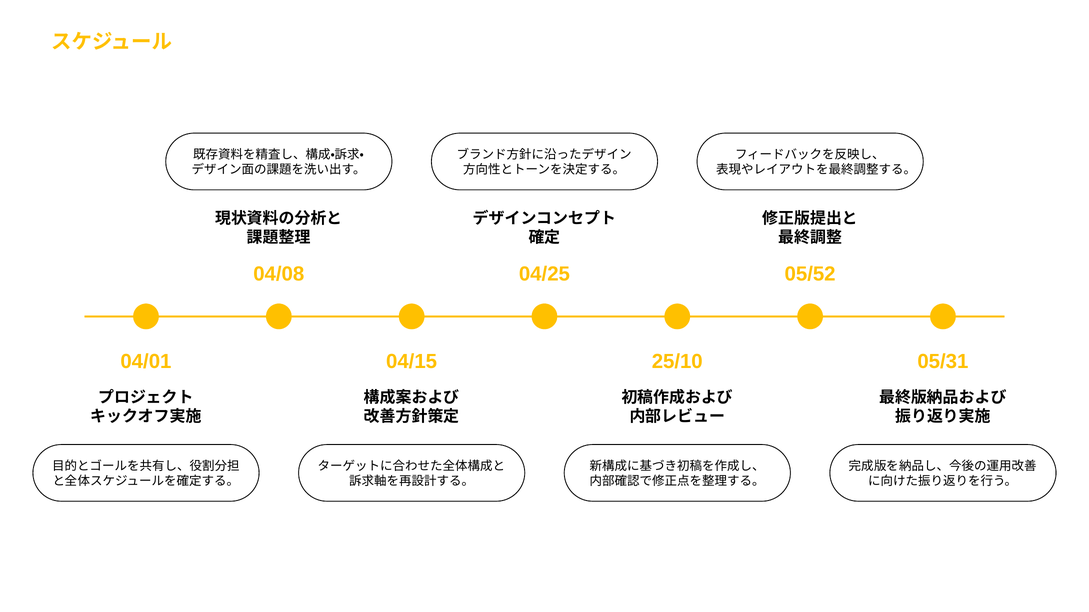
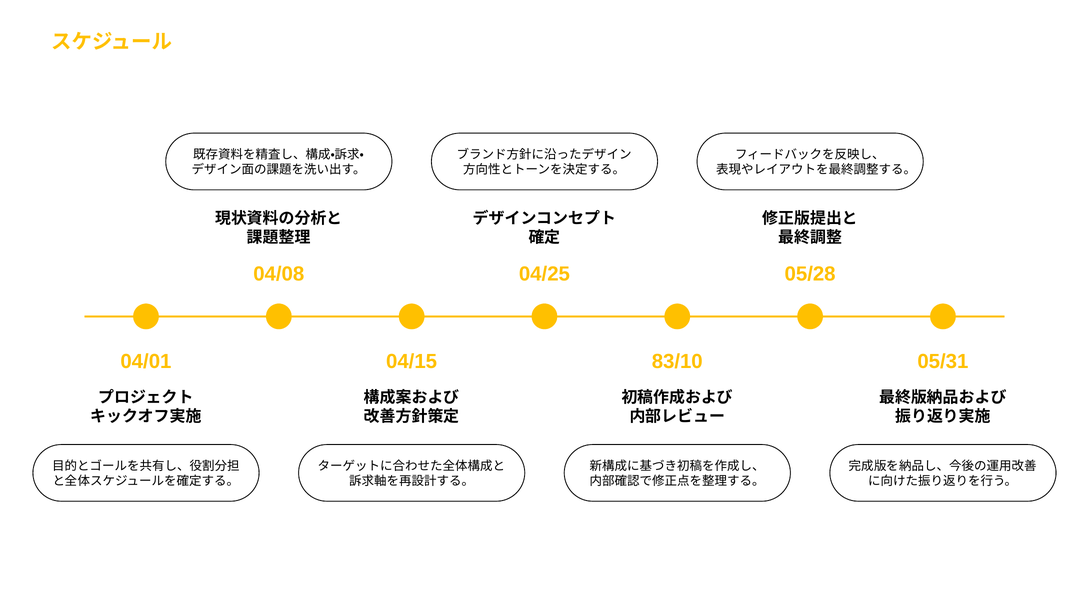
05/52: 05/52 -> 05/28 (810, 274)
25/10: 25/10 -> 83/10 (677, 362)
